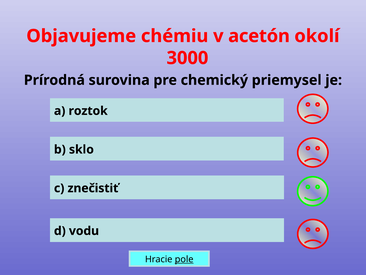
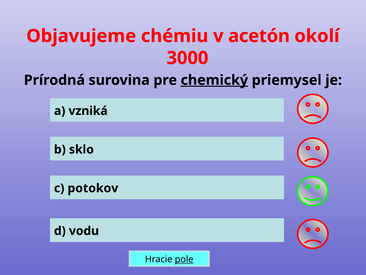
chemický underline: none -> present (214, 80)
roztok: roztok -> vzniká (88, 111)
znečistiť: znečistiť -> potokov (93, 188)
